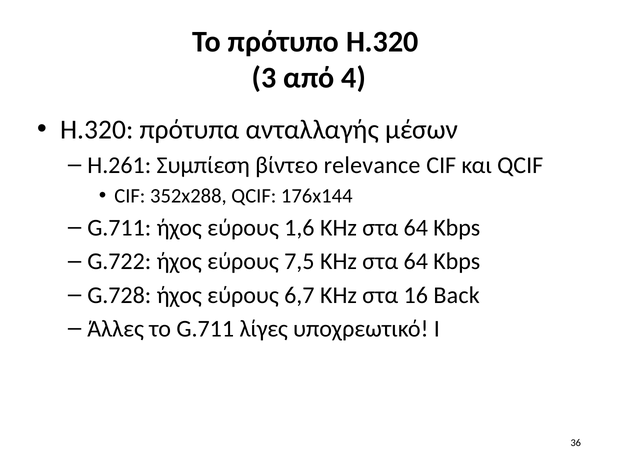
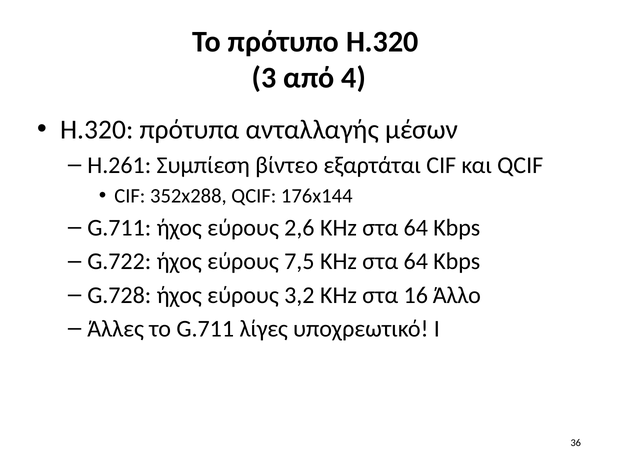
relevance: relevance -> εξαρτάται (372, 165)
1,6: 1,6 -> 2,6 (299, 228)
6,7: 6,7 -> 3,2 (299, 295)
Back: Back -> Άλλο (457, 295)
